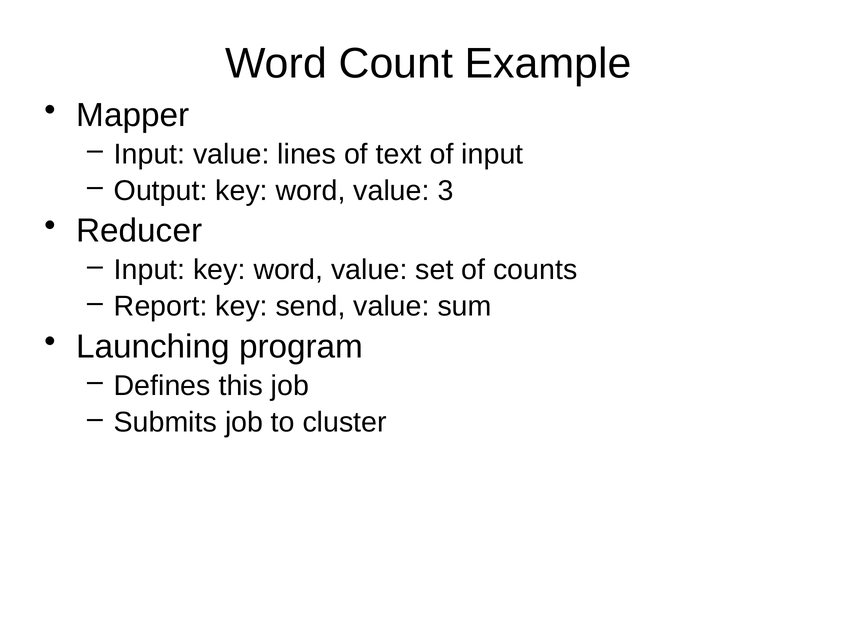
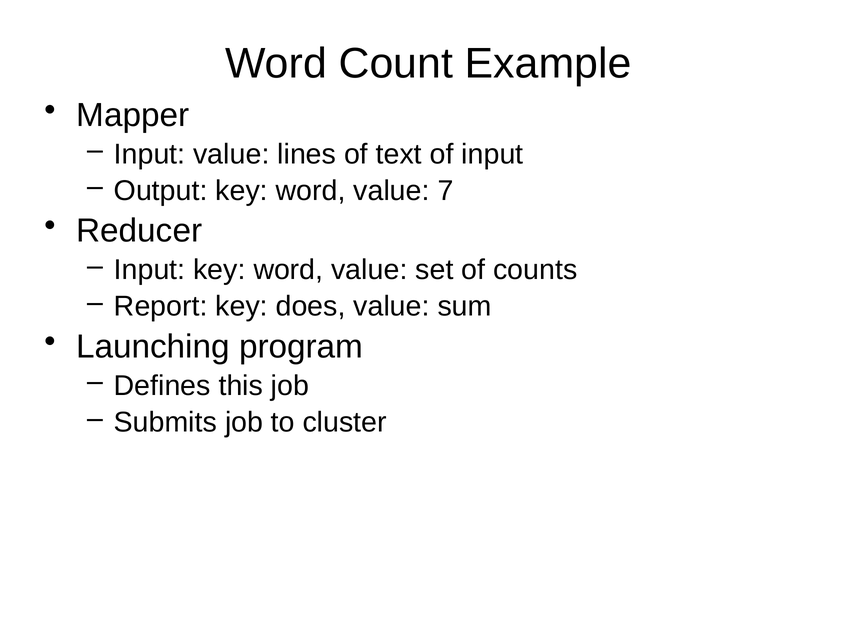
3: 3 -> 7 (445, 191)
send: send -> does (311, 306)
